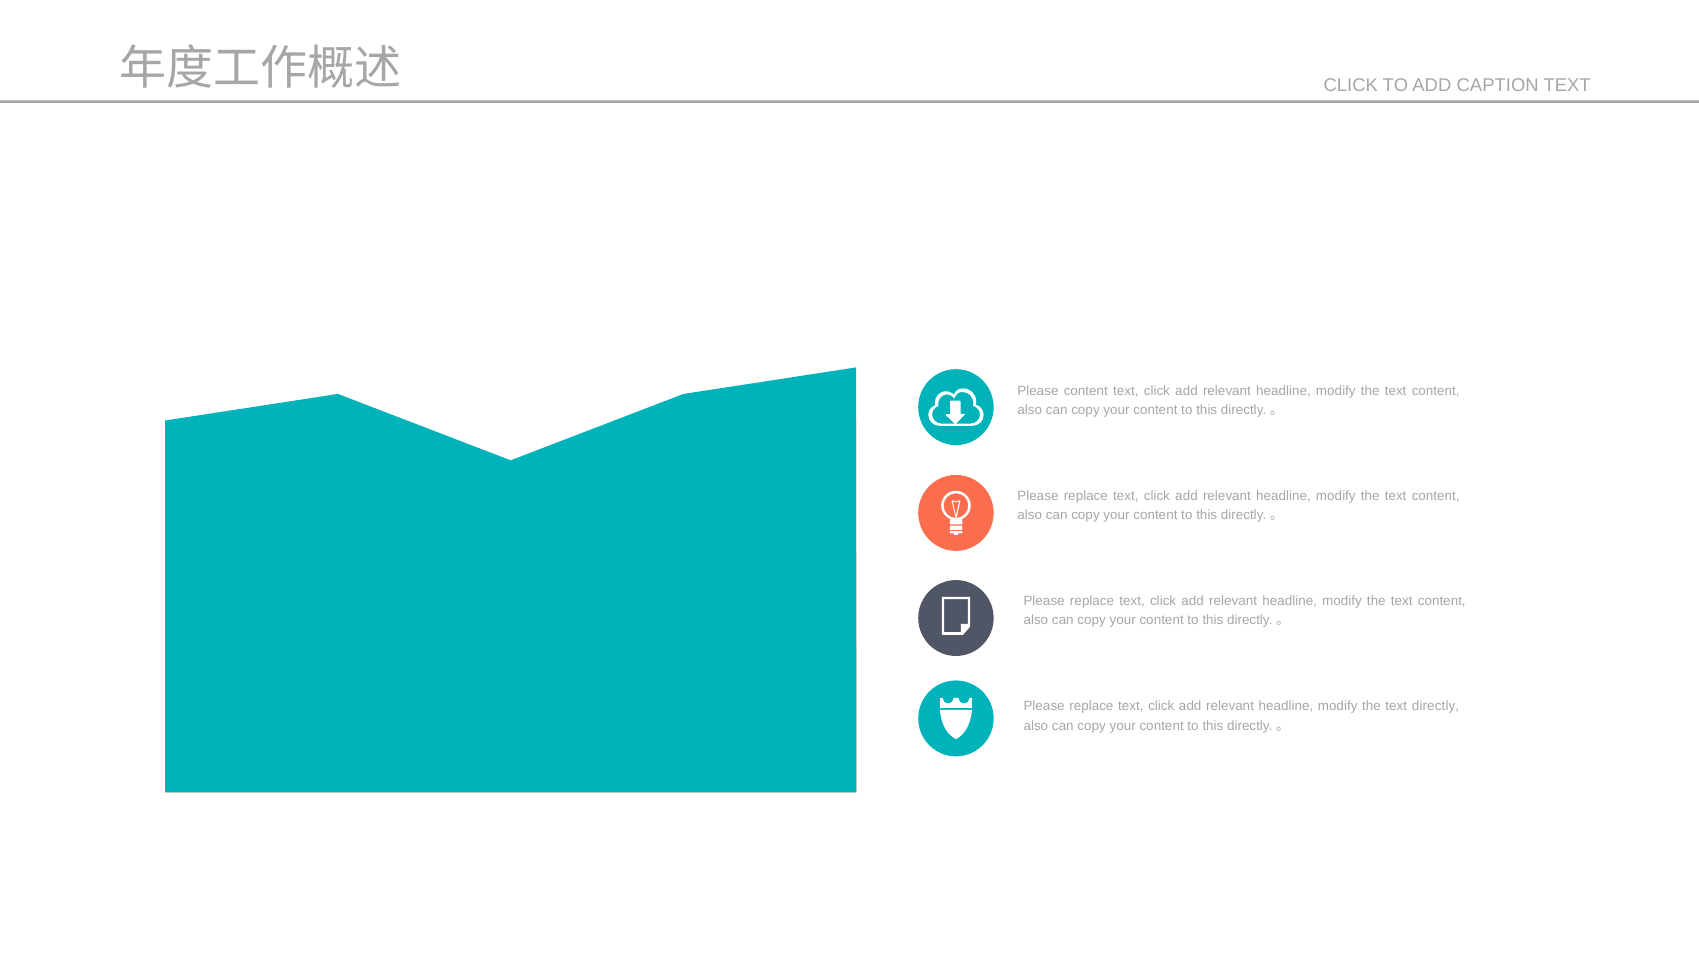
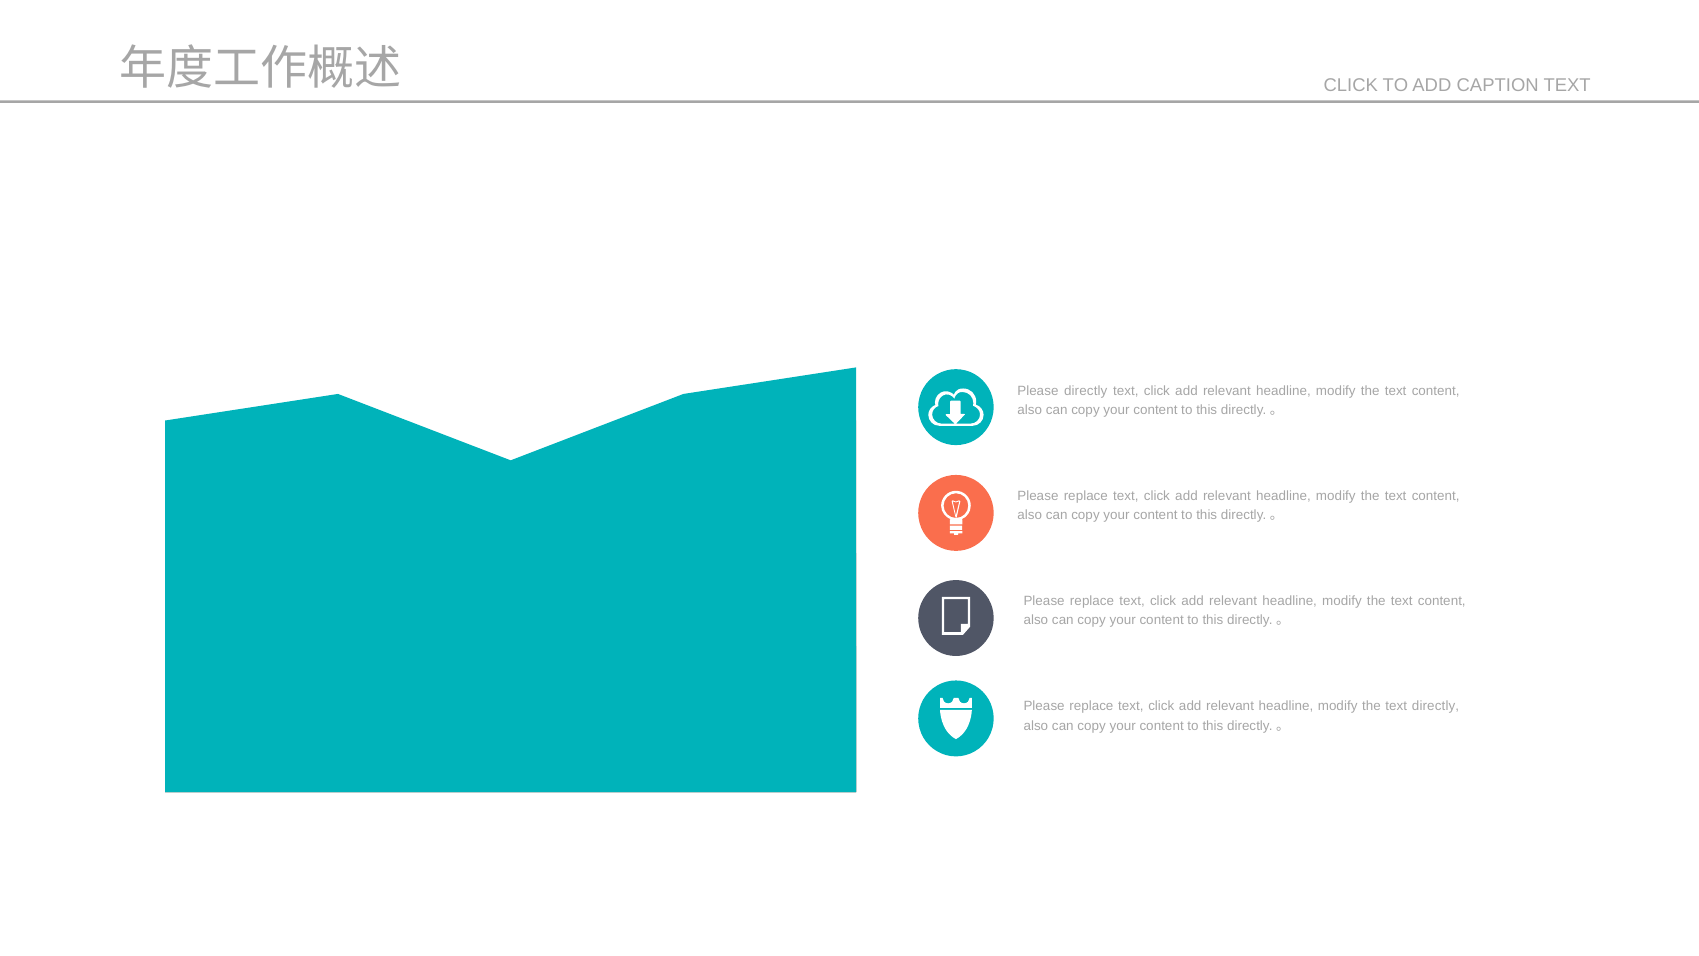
Please content: content -> directly (1086, 391)
